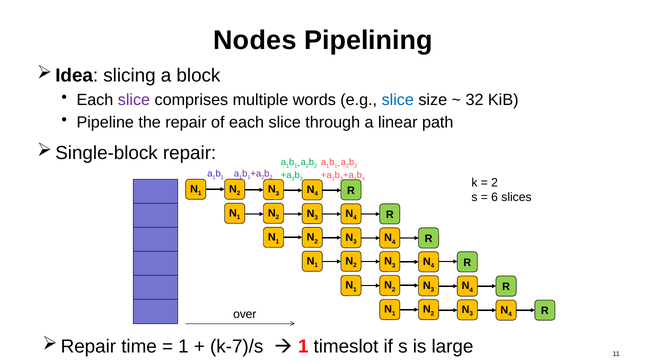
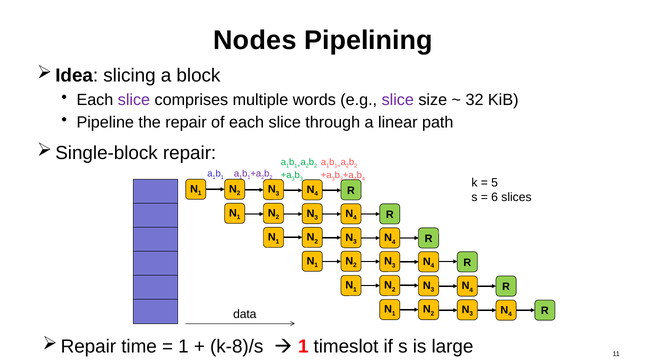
slice colour: blue -> purple (398, 100)
2: 2 -> 5 (495, 182)
over: over -> data (245, 314)
k-7)/s: k-7)/s -> k-8)/s (237, 346)
